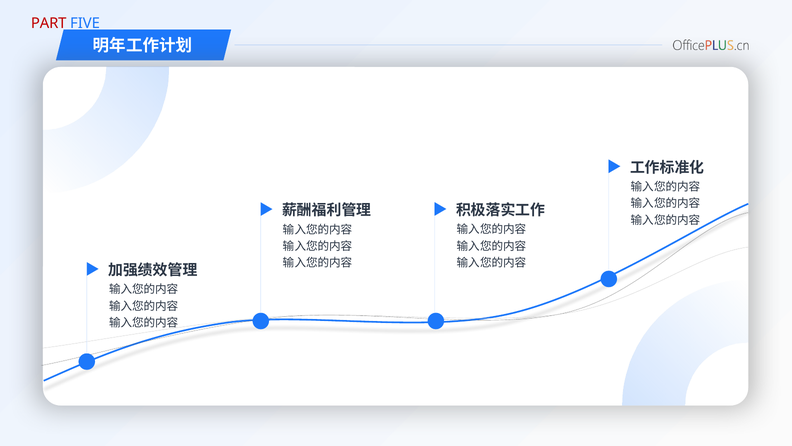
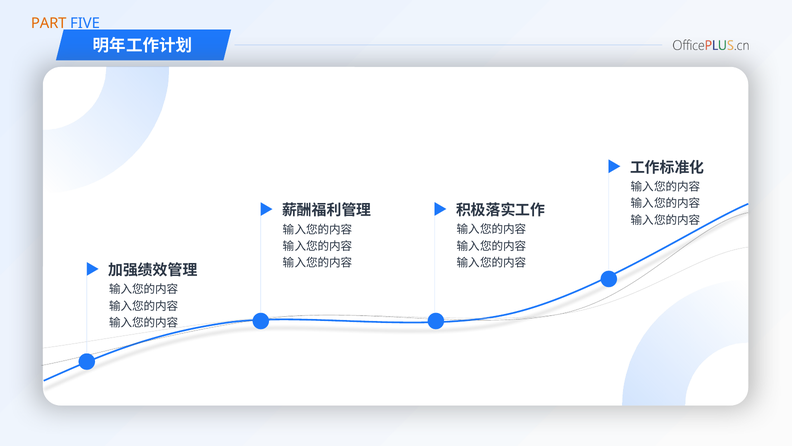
PART colour: red -> orange (49, 23)
